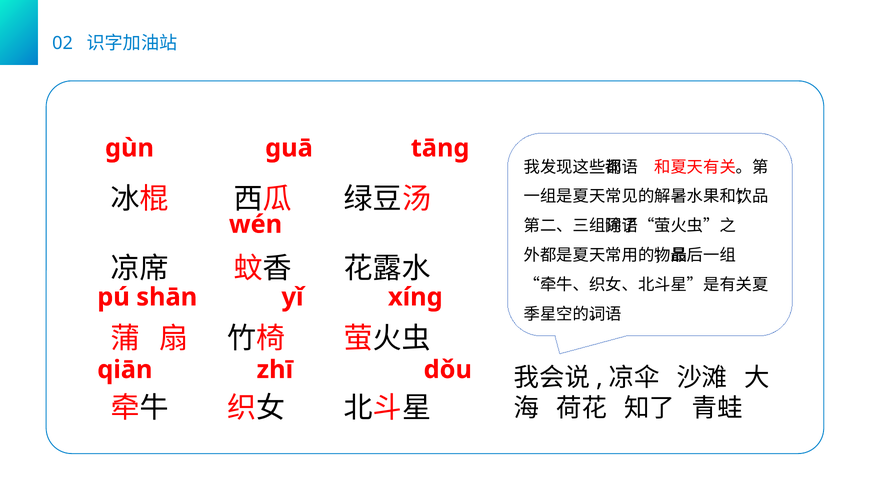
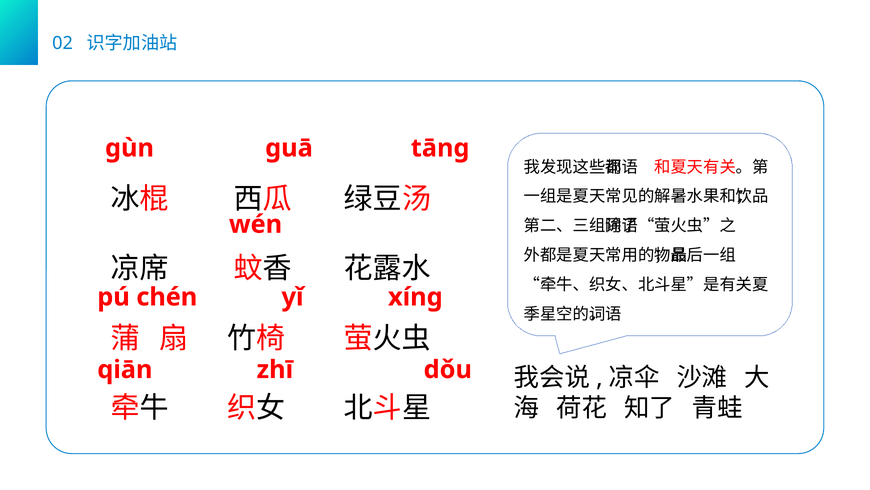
shān: shān -> chén (167, 297)
